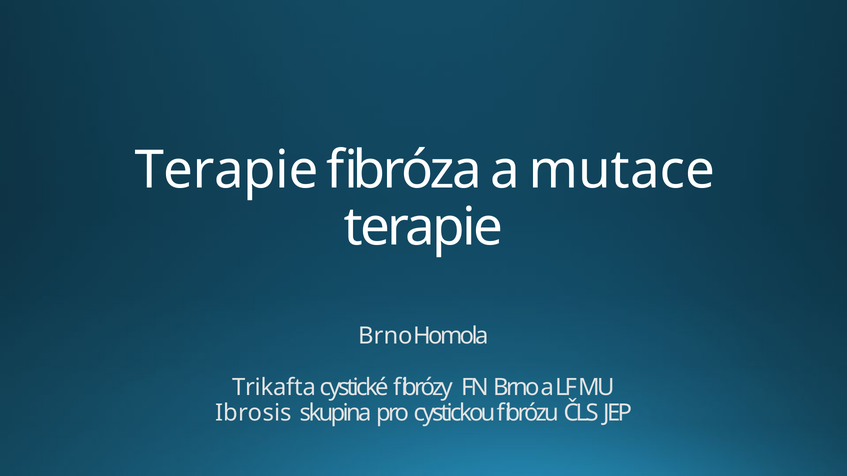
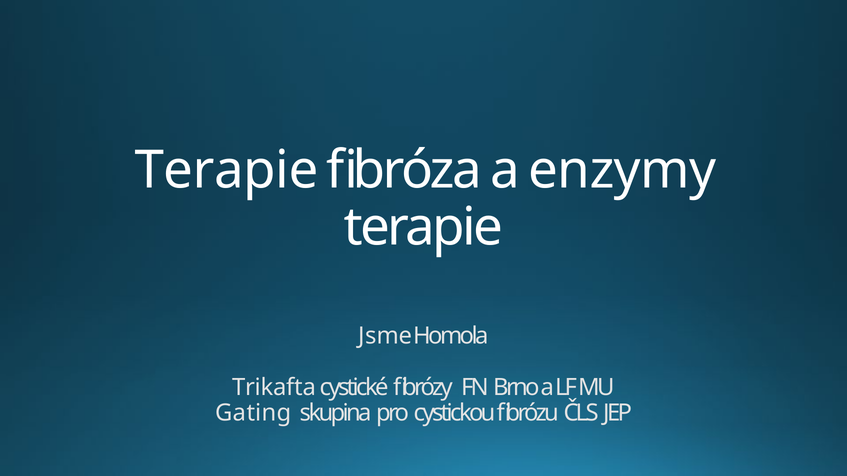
mutace: mutace -> enzymy (622, 170)
Brno: Brno -> Jsme (385, 336)
Ibrosis: Ibrosis -> Gating (253, 413)
